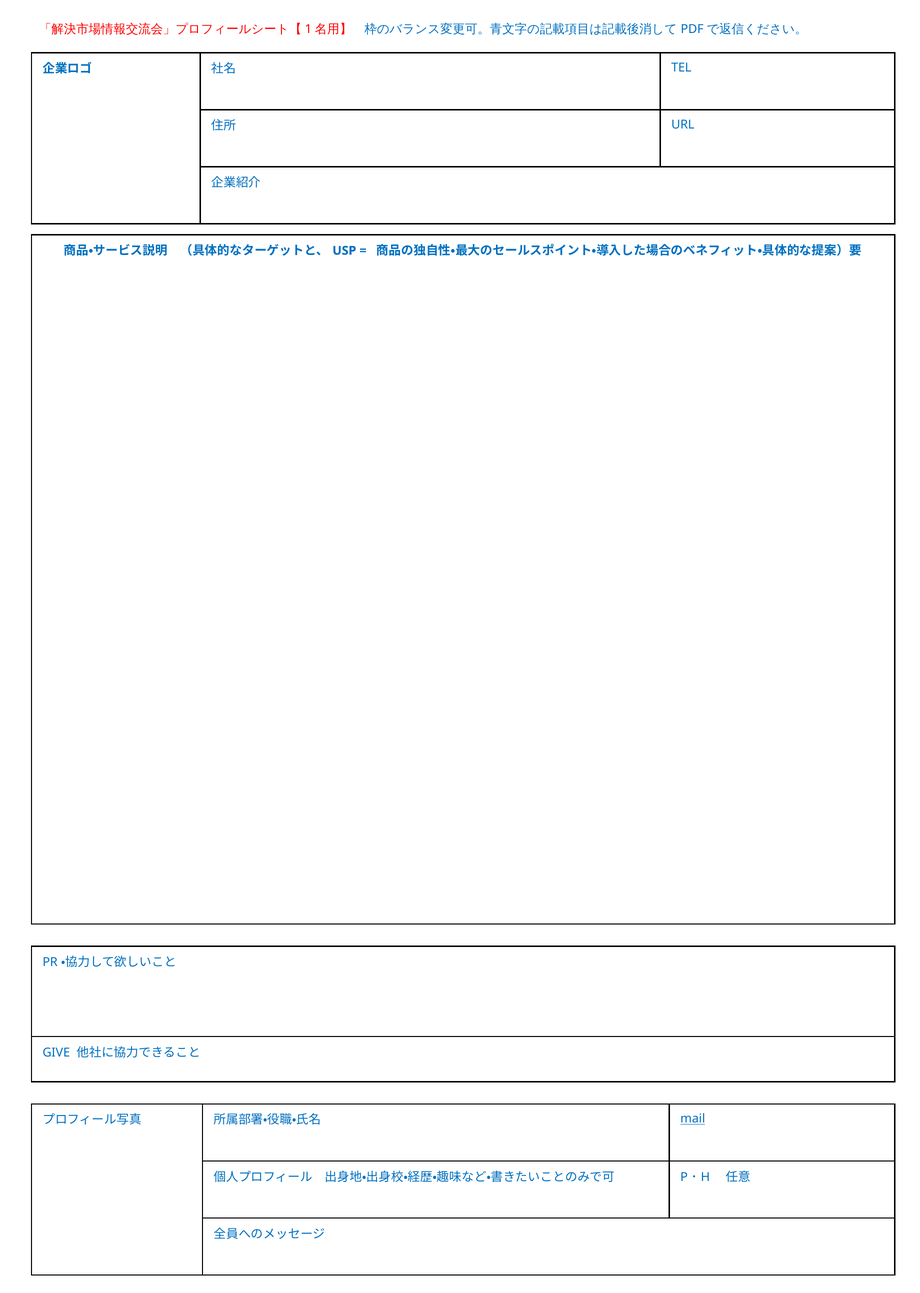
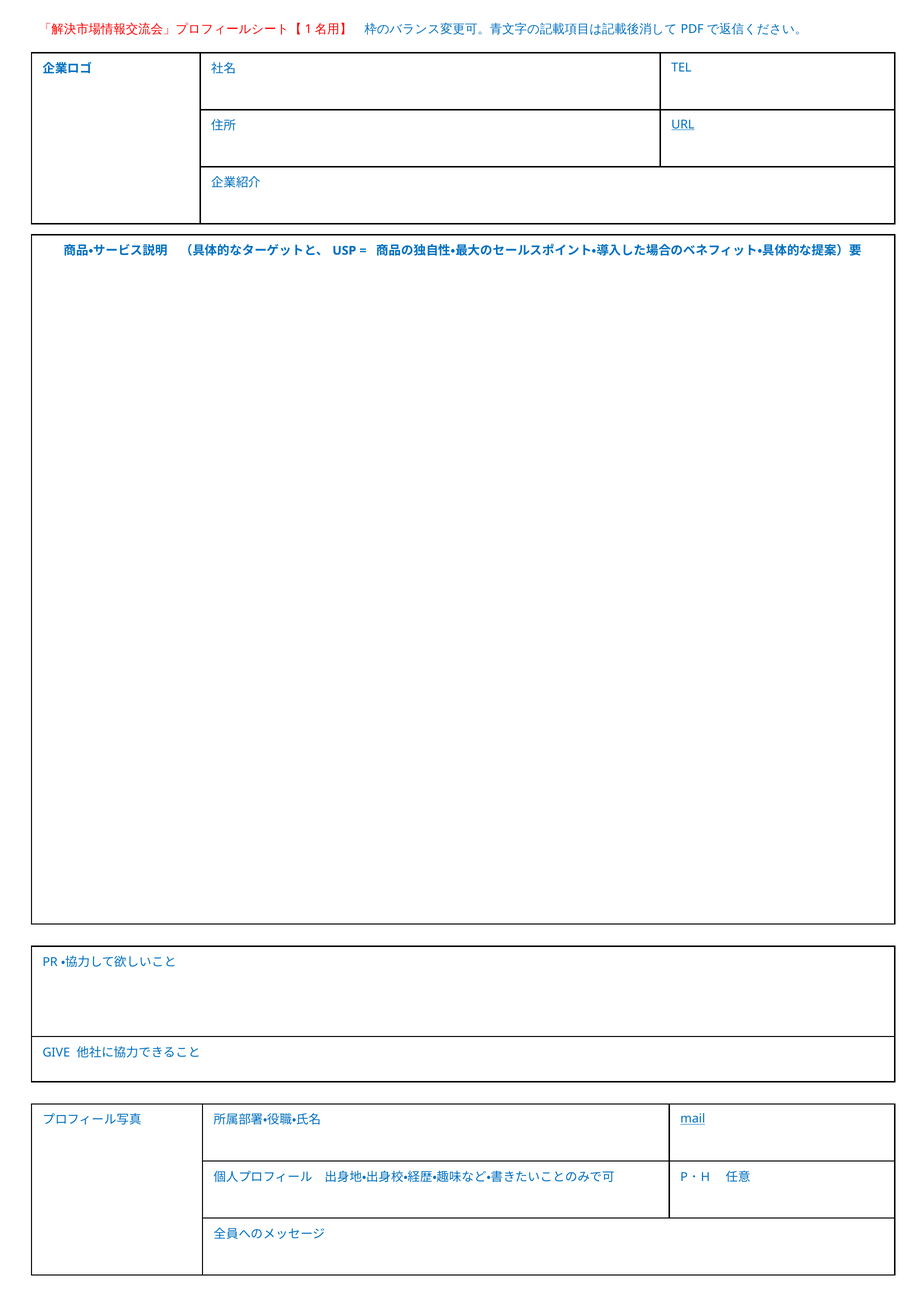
URL underline: none -> present (683, 124)
